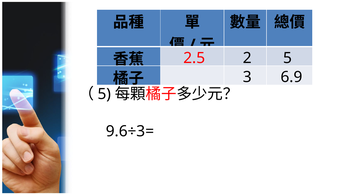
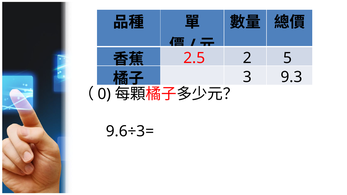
6.9: 6.9 -> 9.3 (292, 77)
5: 5 -> 0 (104, 94)
